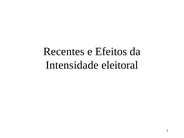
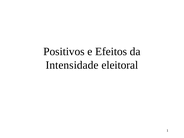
Recentes: Recentes -> Positivos (64, 52)
